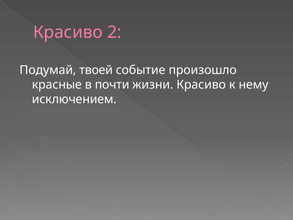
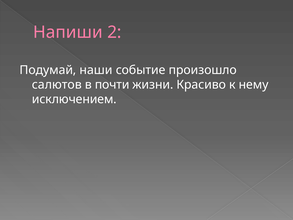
Красиво: Красиво -> Напиши (68, 32)
твоей: твоей -> наши (96, 70)
красные: красные -> салютов (57, 85)
